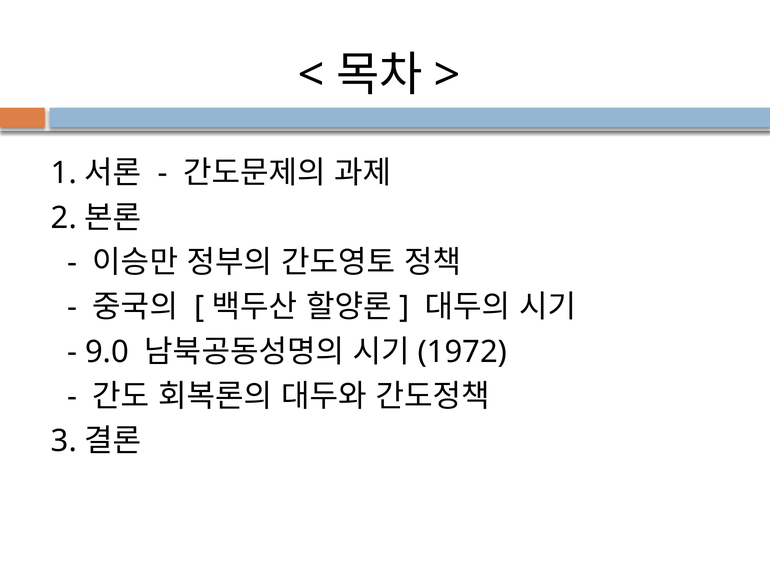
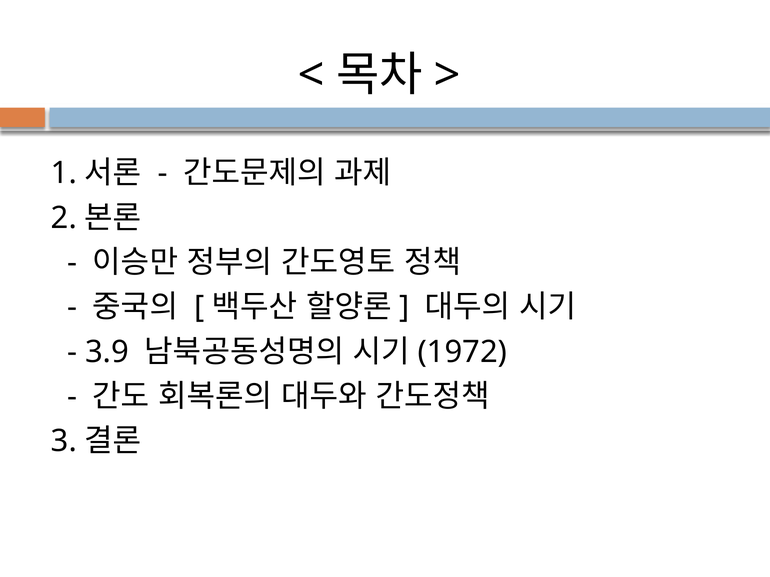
9.0: 9.0 -> 3.9 (107, 352)
